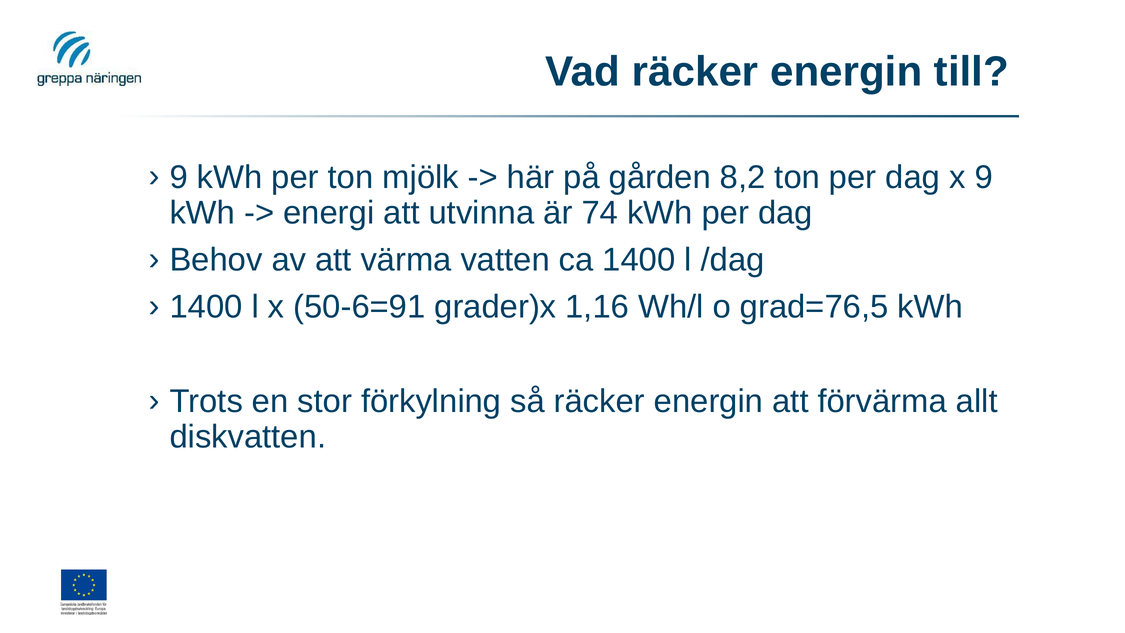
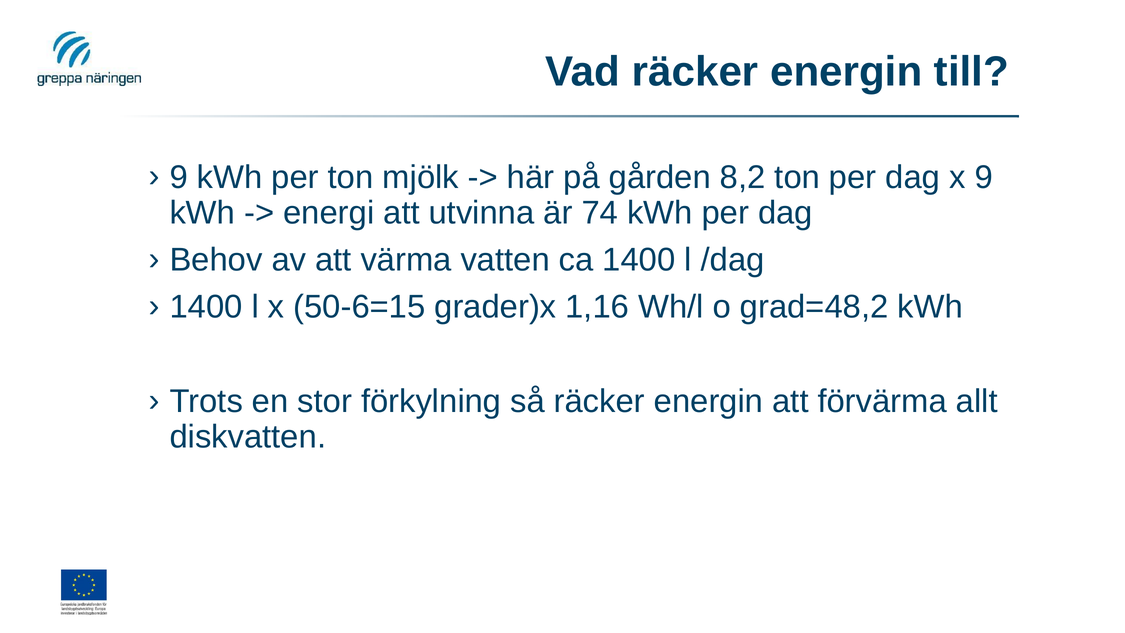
50-6=91: 50-6=91 -> 50-6=15 (359, 307)
grad=76,5: grad=76,5 -> grad=48,2 (814, 307)
